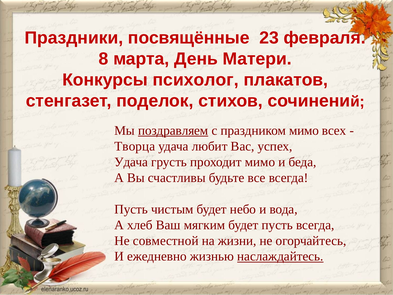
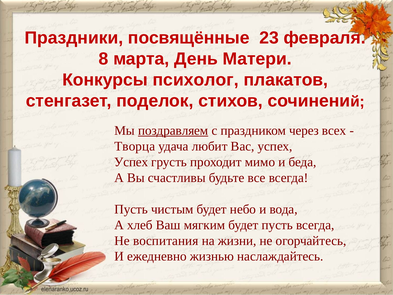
праздником мимо: мимо -> через (304, 130)
Удача: Удача -> Успех (131, 162)
совместной: совместной -> воспитания (166, 240)
наслаждайтесь underline: present -> none (280, 256)
